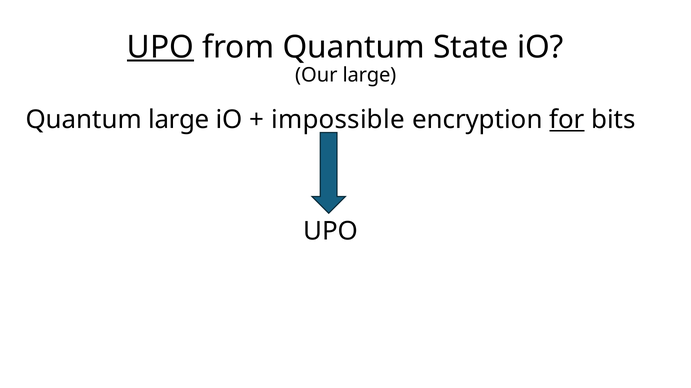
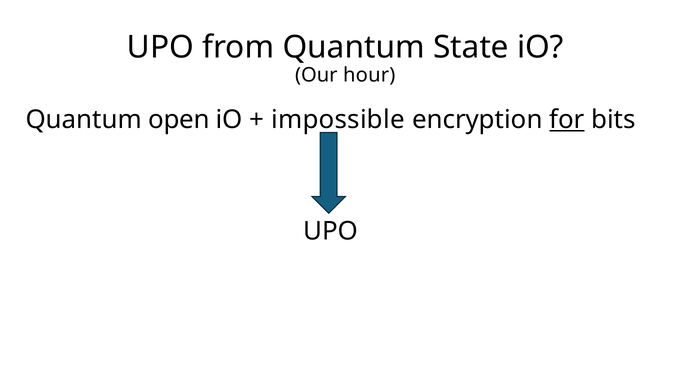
UPO underline: present -> none (160, 47)
Our large: large -> hour (369, 75)
Quantum large: large -> open (179, 120)
